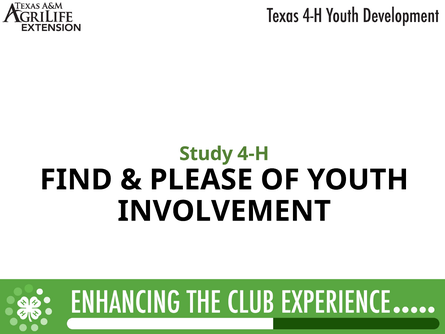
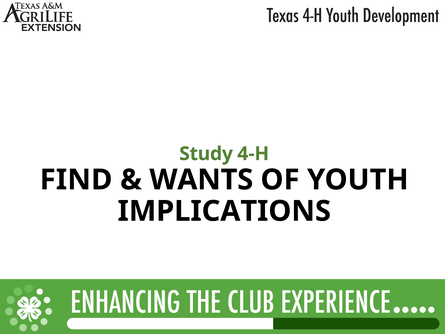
PLEASE: PLEASE -> WANTS (201, 180)
INVOLVEMENT: INVOLVEMENT -> IMPLICATIONS (224, 211)
